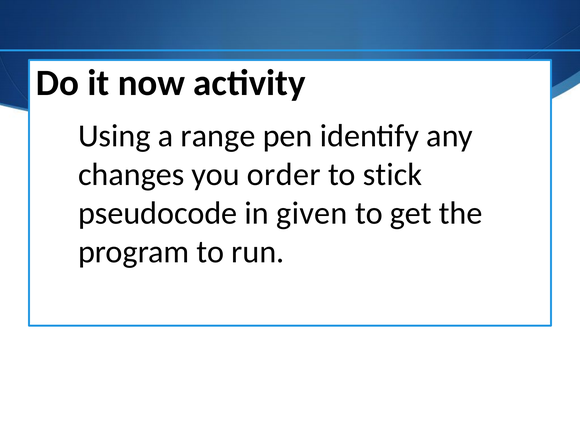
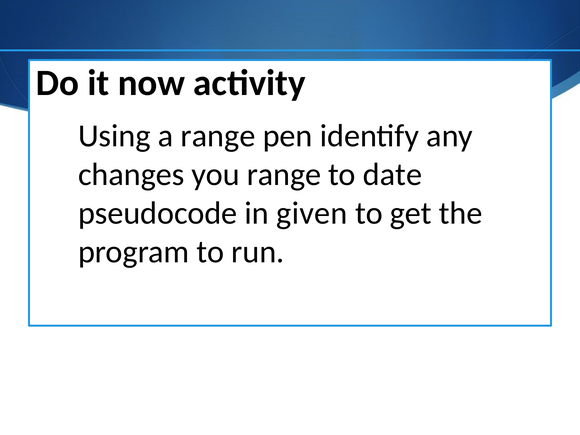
you order: order -> range (284, 175)
stick: stick -> date (392, 175)
